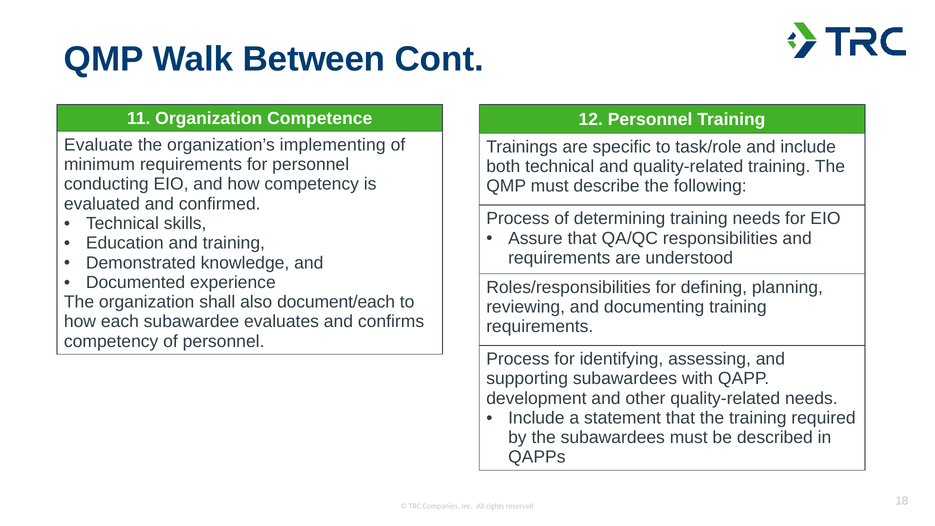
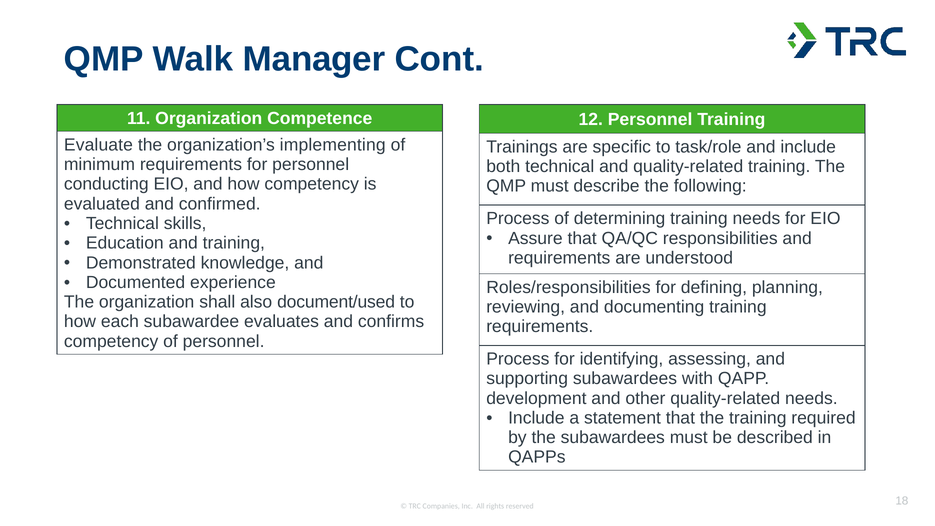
Between: Between -> Manager (314, 59)
document/each: document/each -> document/used (336, 302)
